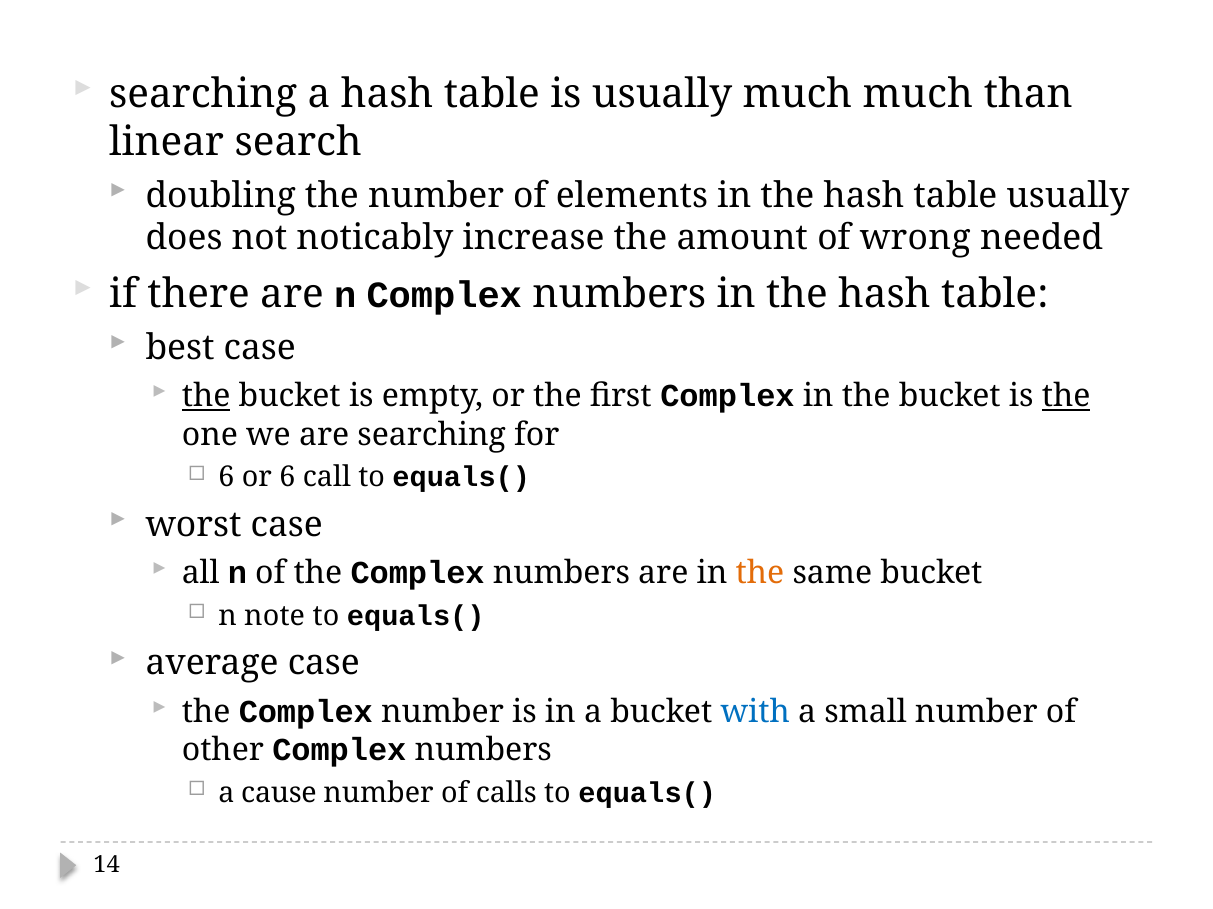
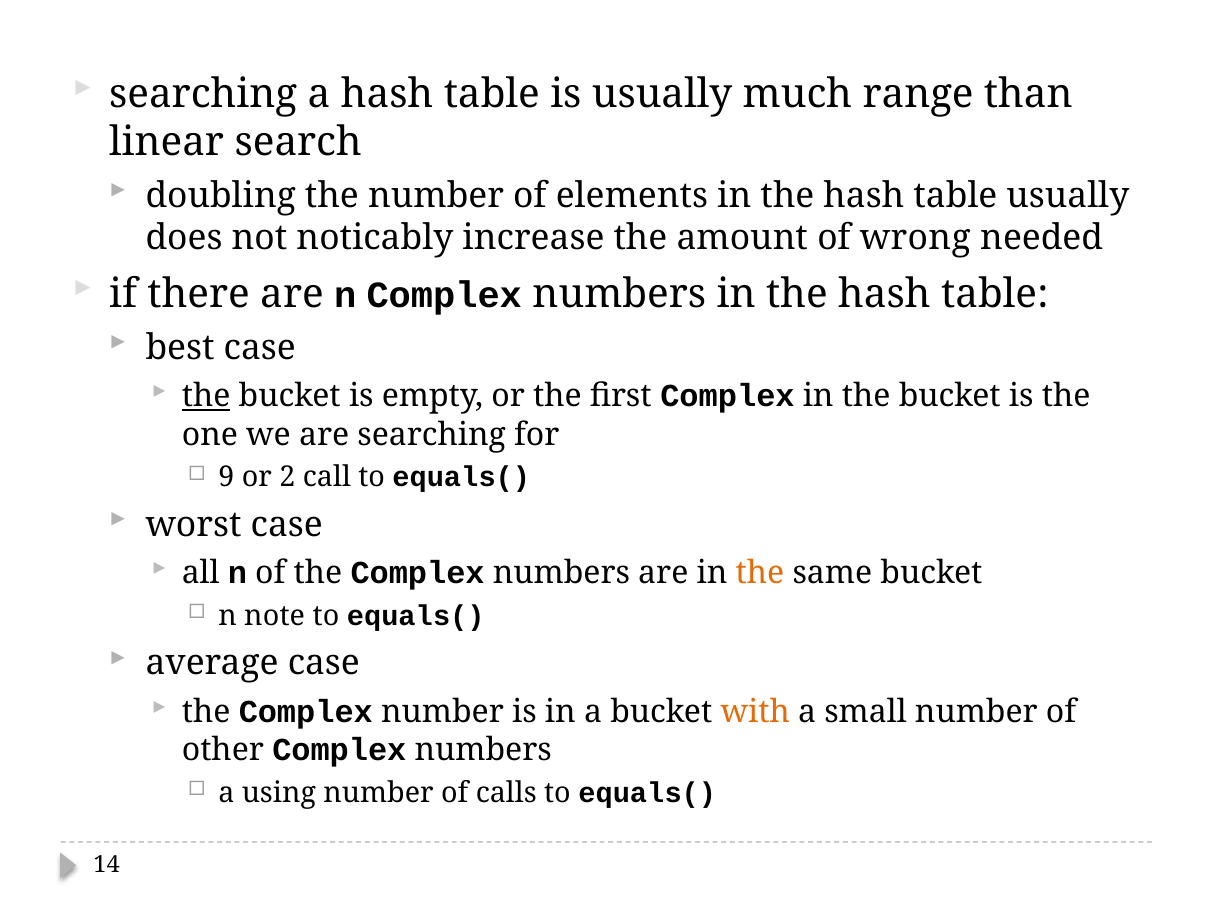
much much: much -> range (918, 94)
the underline: present -> none (1066, 396)
6: 6 -> 9 (226, 478)
or 6: 6 -> 2 (287, 478)
with colour: blue -> orange (755, 712)
cause: cause -> using (279, 794)
